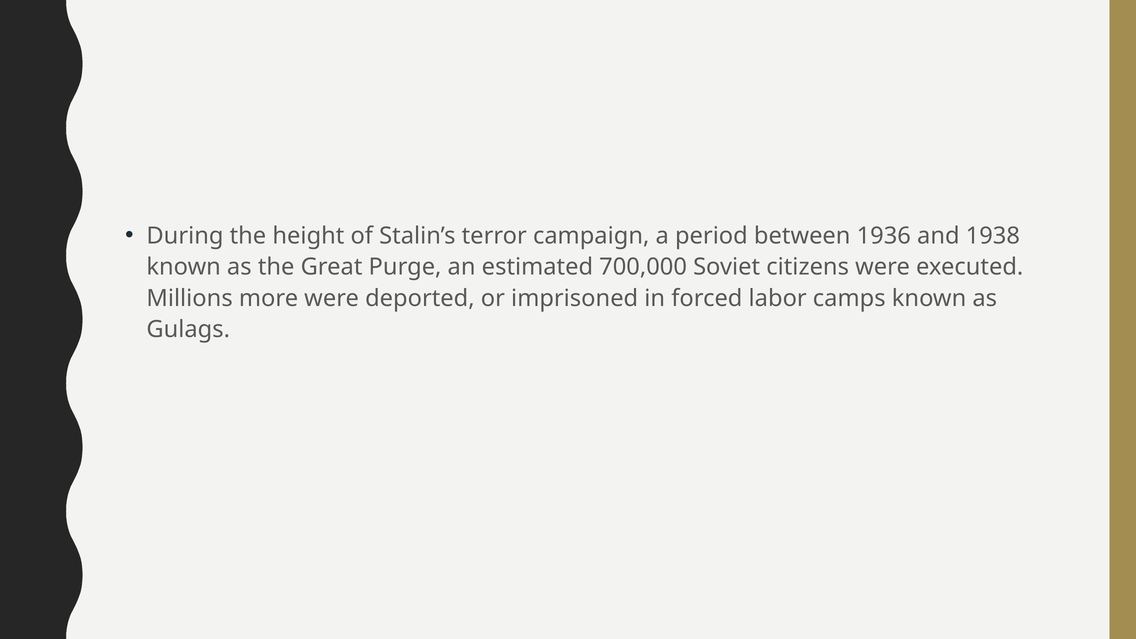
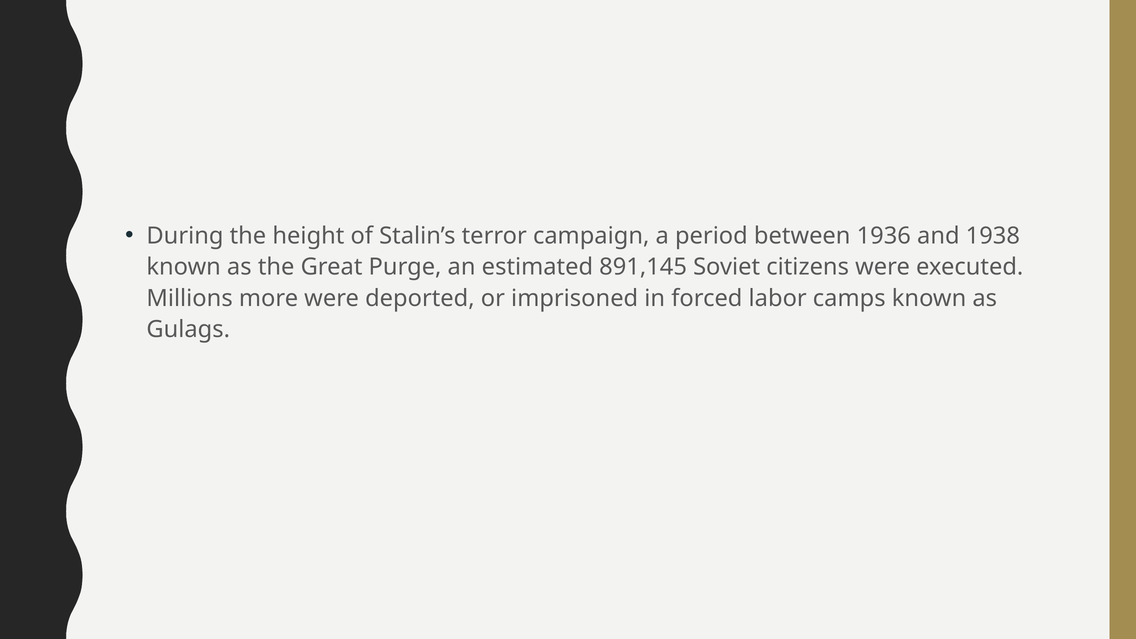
700,000: 700,000 -> 891,145 (643, 267)
